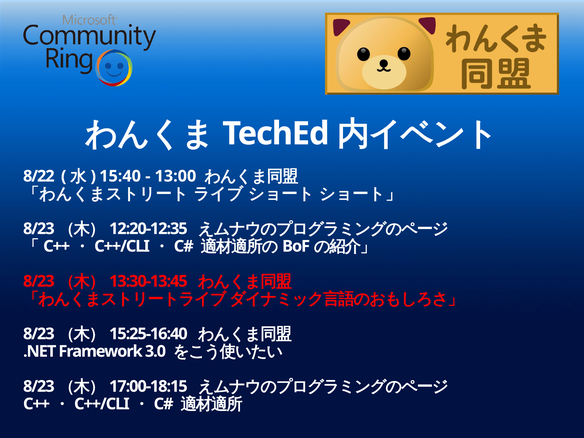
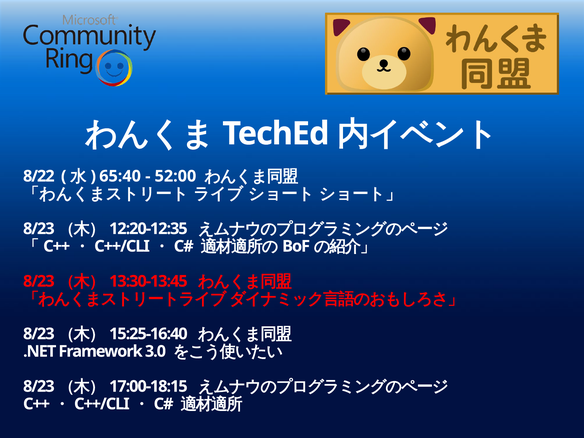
15:40: 15:40 -> 65:40 (120, 176)
13:00: 13:00 -> 52:00 (175, 176)
